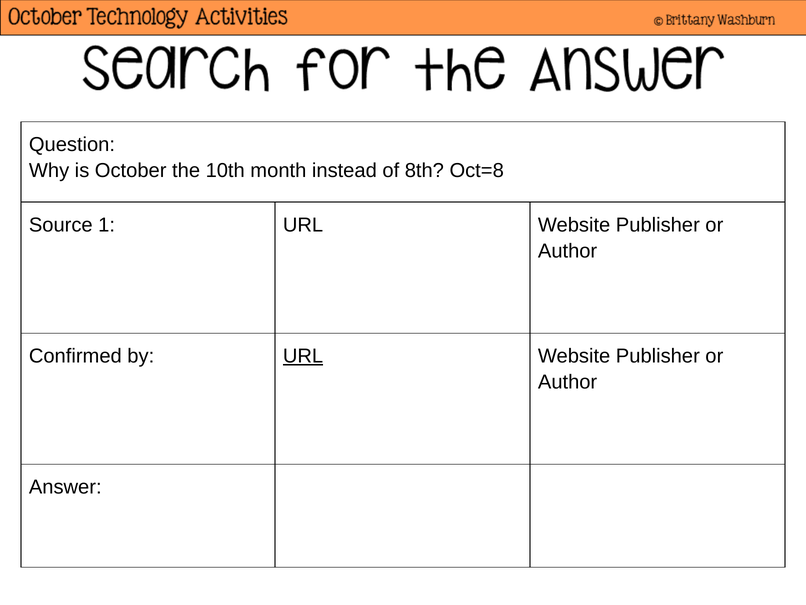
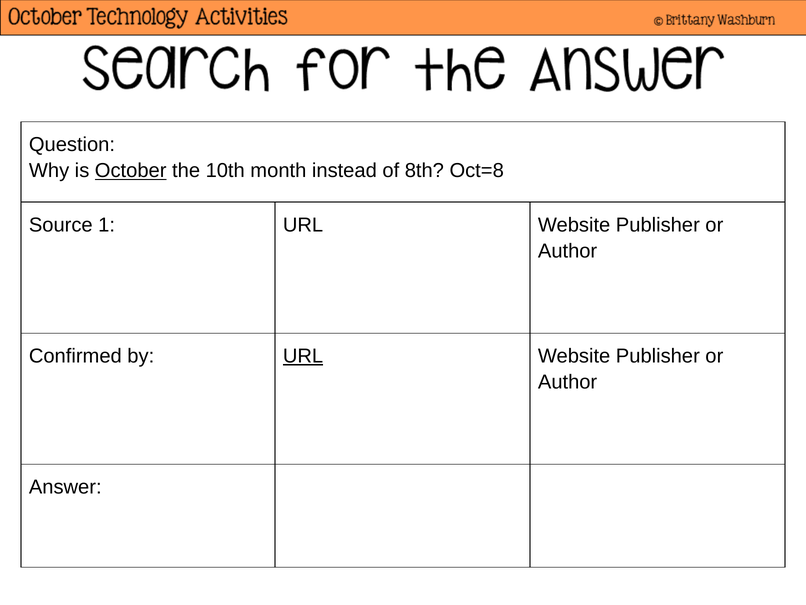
October underline: none -> present (131, 171)
